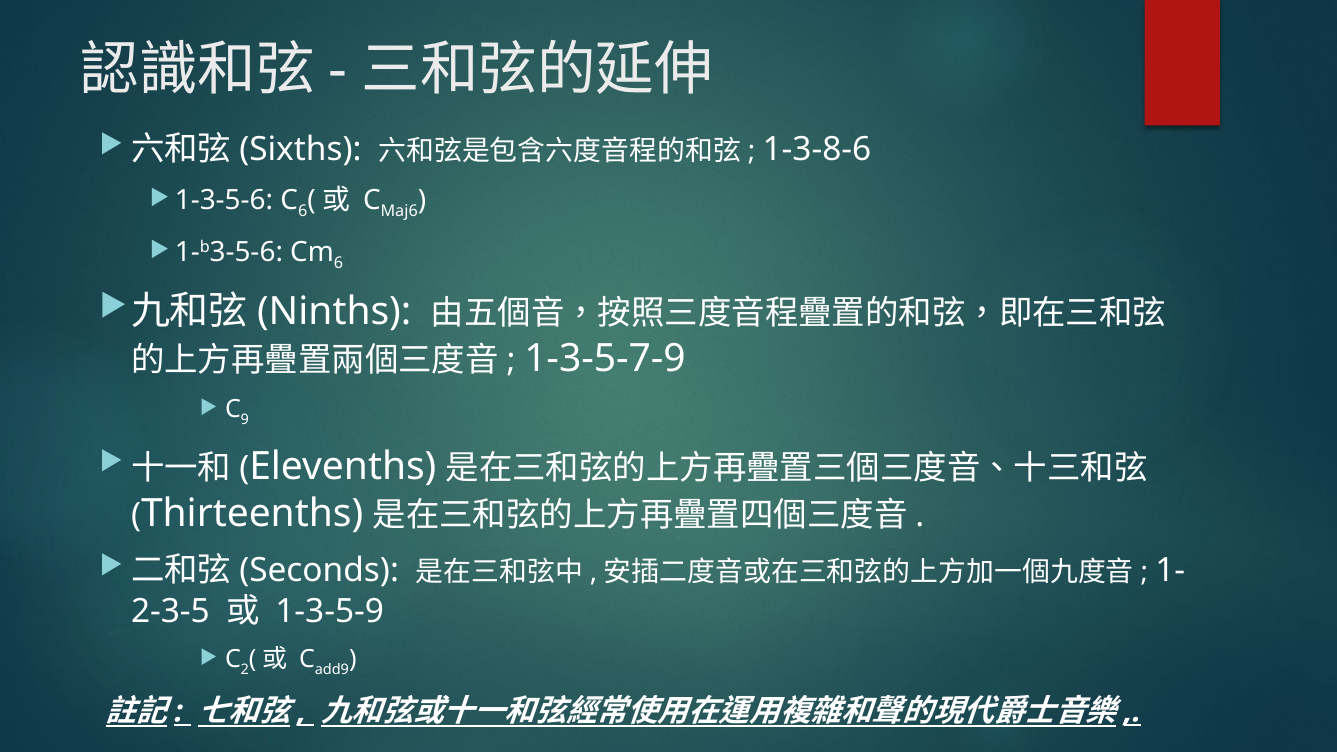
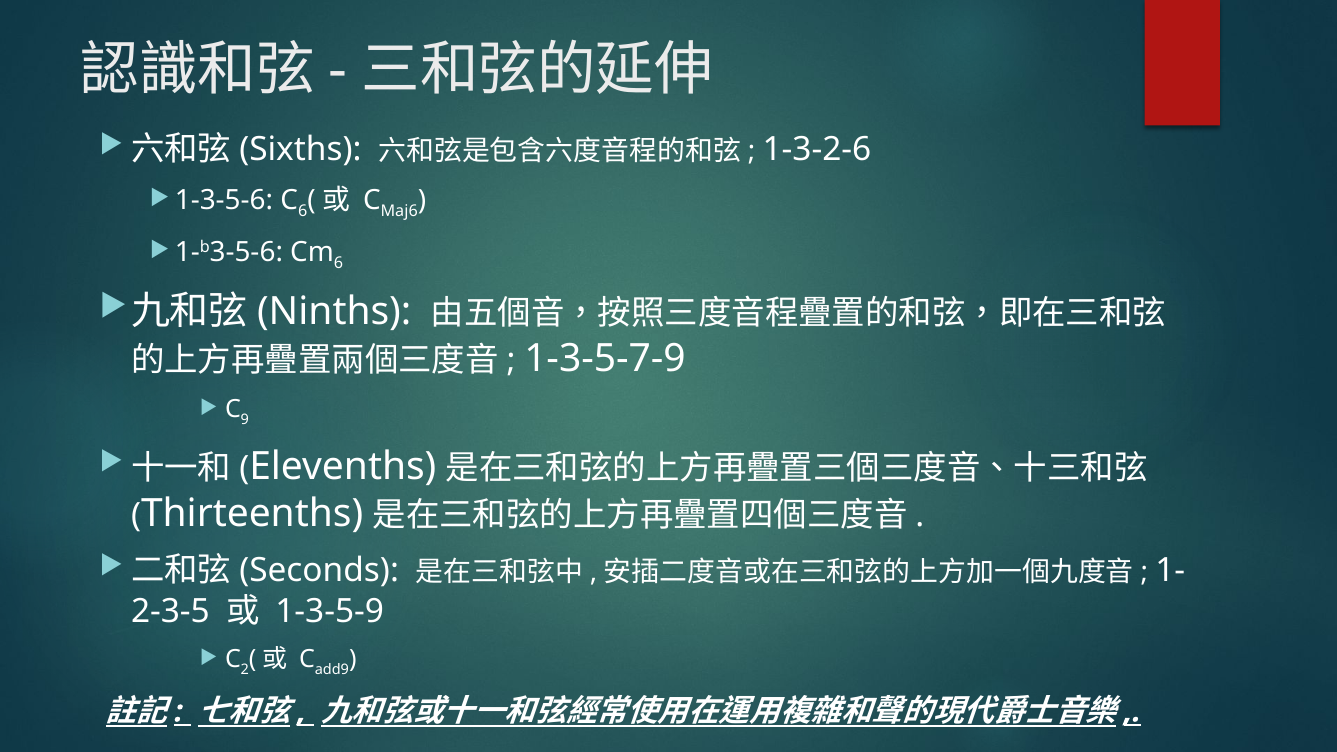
1-3-8-6: 1-3-8-6 -> 1-3-2-6 (817, 150)
